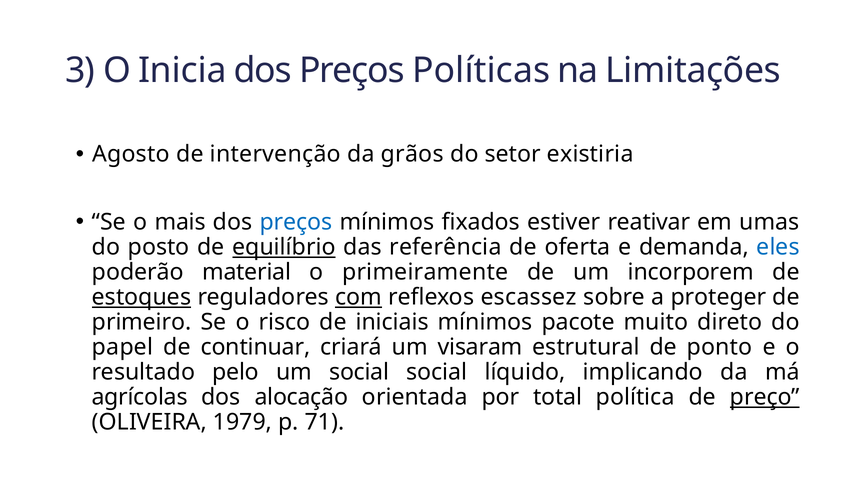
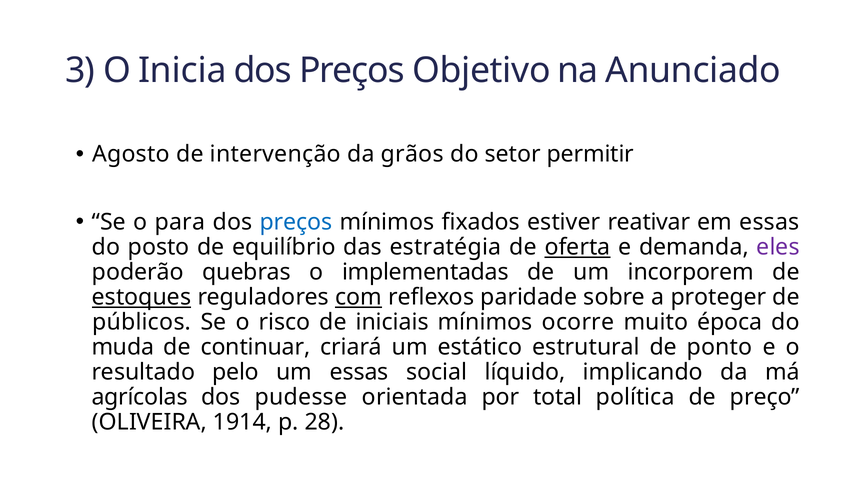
Políticas: Políticas -> Objetivo (481, 71)
Limitações: Limitações -> Anunciado (693, 71)
existiria: existiria -> permitir (590, 154)
mais: mais -> para (180, 222)
em umas: umas -> essas (769, 222)
equilíbrio underline: present -> none (284, 247)
referência: referência -> estratégia (445, 247)
oferta underline: none -> present (577, 247)
eles colour: blue -> purple (778, 247)
material: material -> quebras (247, 272)
primeiramente: primeiramente -> implementadas (425, 272)
escassez: escassez -> paridade (529, 297)
primeiro: primeiro -> públicos (142, 322)
pacote: pacote -> ocorre (578, 322)
direto: direto -> época (730, 322)
papel: papel -> muda (123, 347)
visaram: visaram -> estático (480, 347)
um social: social -> essas (359, 372)
alocação: alocação -> pudesse (301, 397)
preço underline: present -> none (765, 397)
1979: 1979 -> 1914 (243, 422)
71: 71 -> 28 (324, 422)
